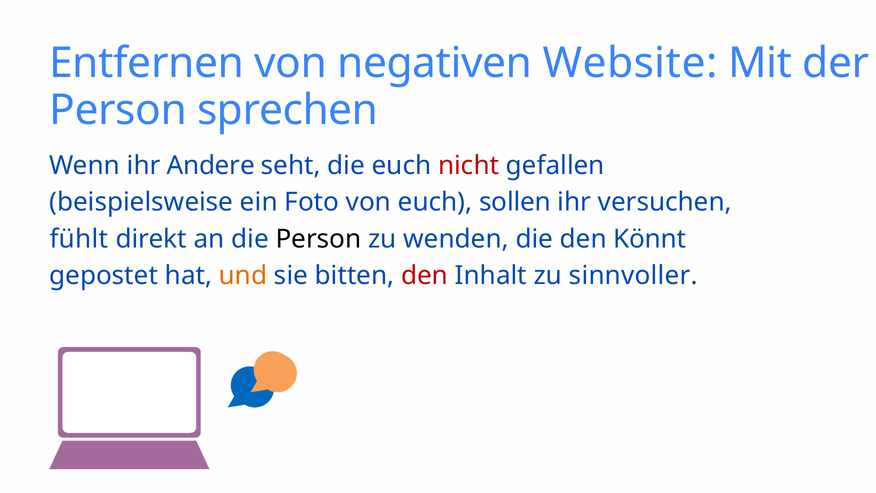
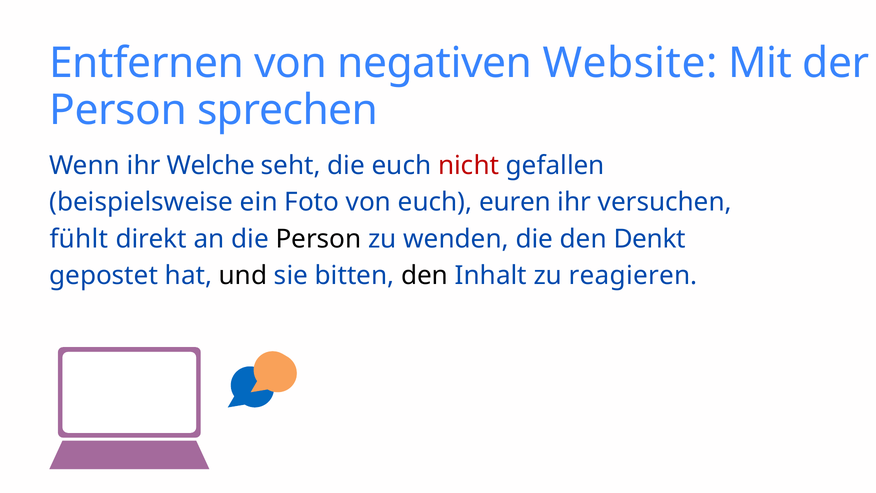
Andere: Andere -> Welche (211, 166)
sollen: sollen -> euren (515, 202)
Könnt: Könnt -> Denkt (650, 239)
und colour: orange -> black (243, 275)
den colour: red -> black (425, 275)
sinnvoller: sinnvoller -> reagieren (633, 275)
